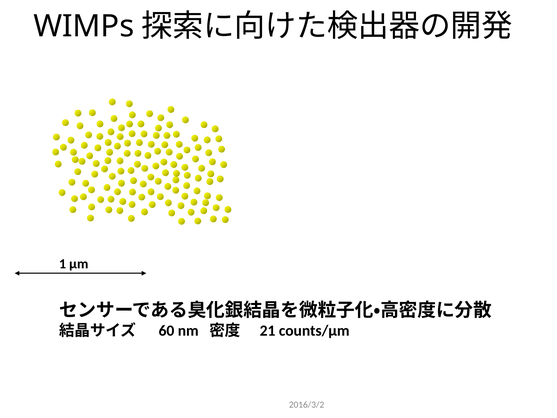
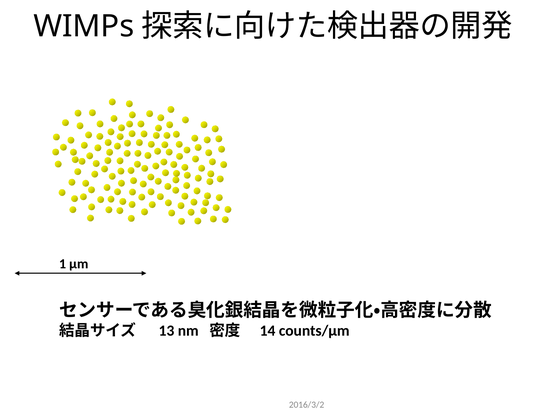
60: 60 -> 13 (166, 330)
21: 21 -> 14 (268, 330)
